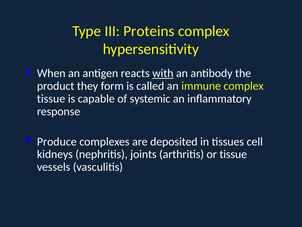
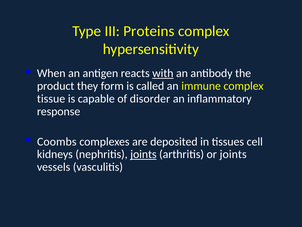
systemic: systemic -> disorder (150, 99)
Produce: Produce -> Coombs (57, 141)
joints underline: none -> present (143, 154)
or tissue: tissue -> joints (233, 154)
